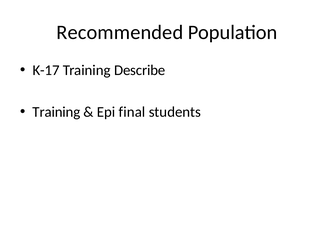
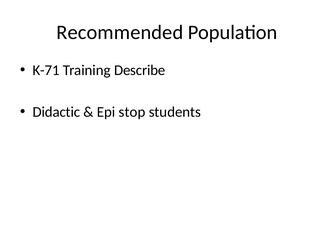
K-17: K-17 -> K-71 (46, 70)
Training: Training -> Didactic (56, 112)
final: final -> stop (132, 112)
